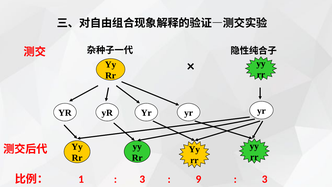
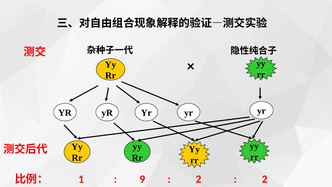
3: 3 -> 9 (142, 179)
9: 9 -> 2 (198, 179)
3: 3 -> 2 (265, 179)
